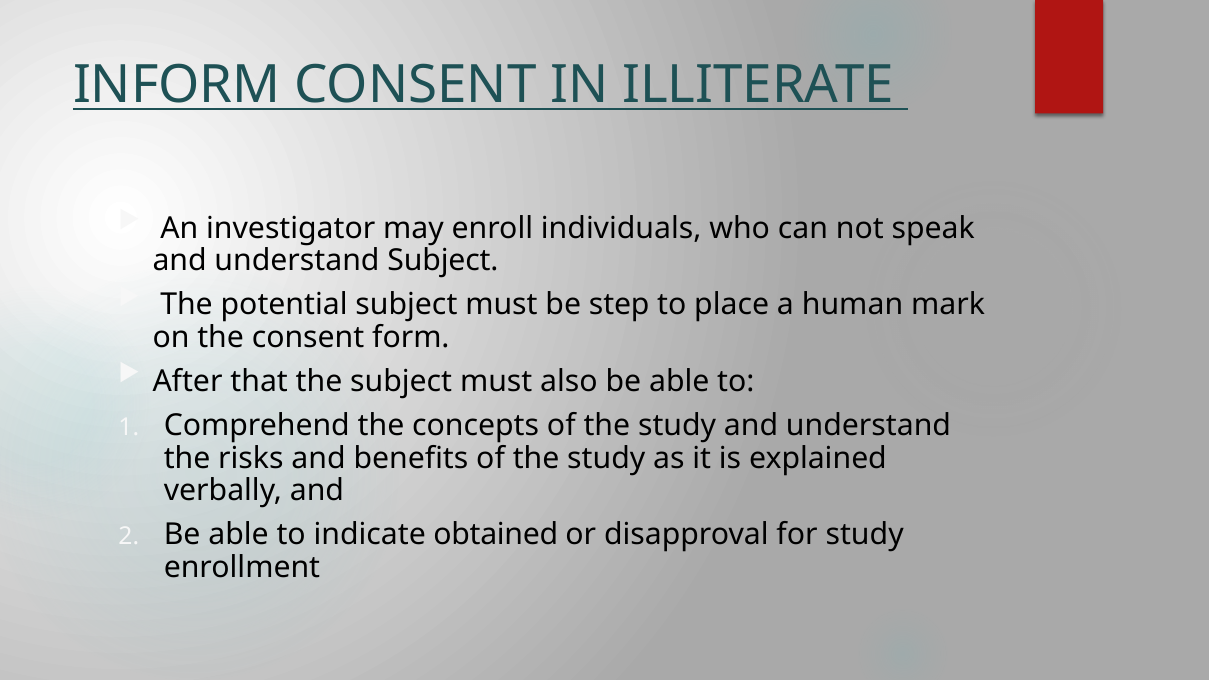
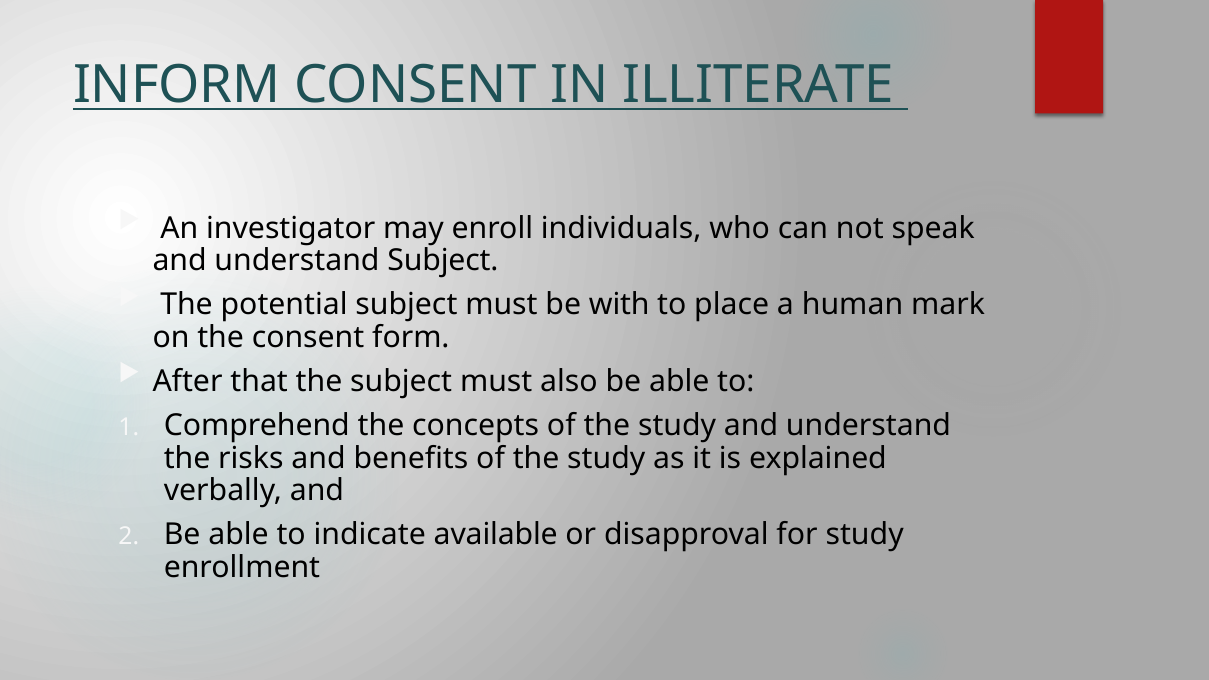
step: step -> with (619, 305)
obtained: obtained -> available (496, 535)
